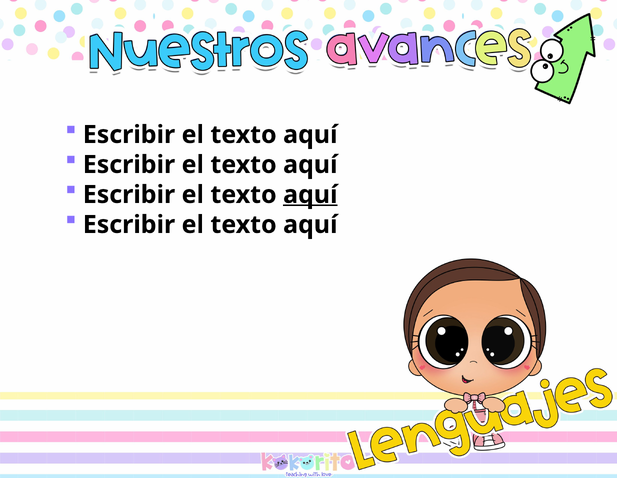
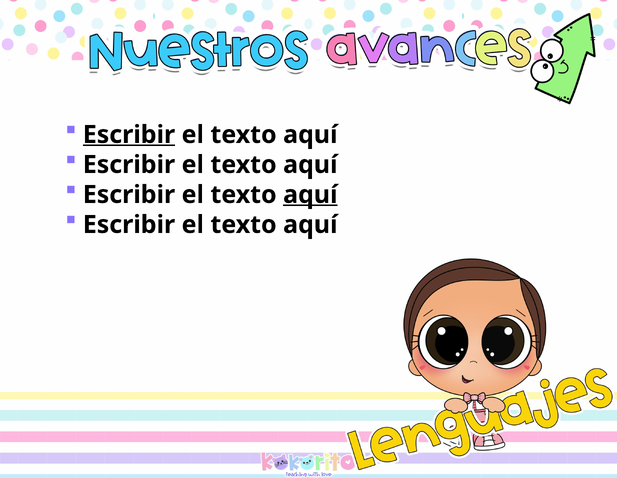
Escribir underline: none -> present (129, 135)
